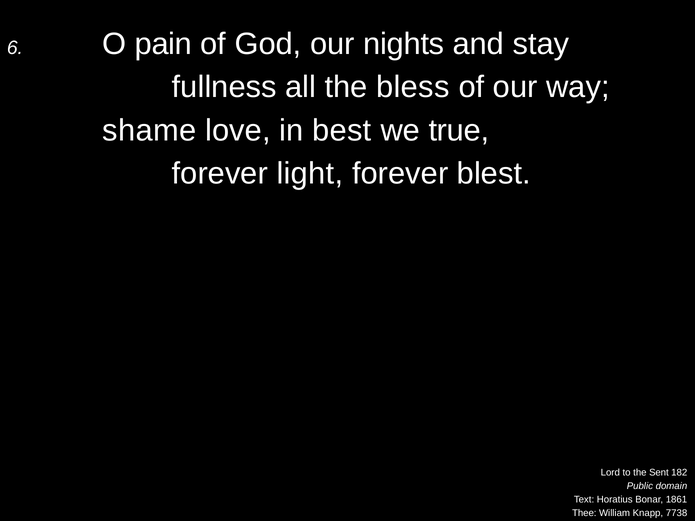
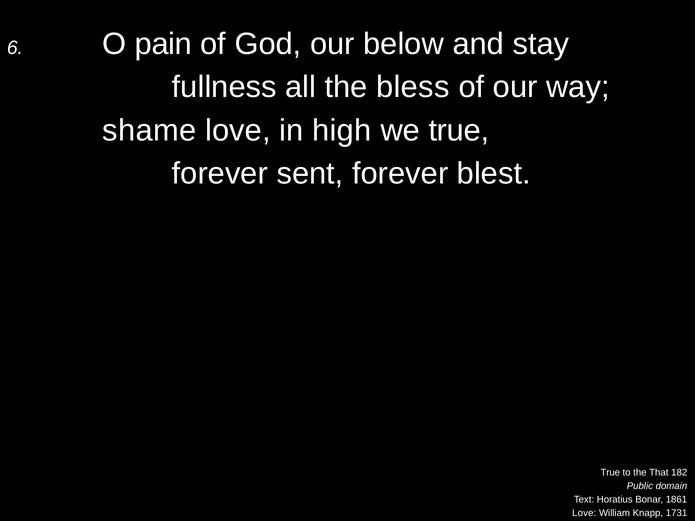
nights: nights -> below (404, 44)
best: best -> high (342, 130)
light: light -> sent (310, 174)
Lord: Lord -> True (610, 473)
Sent: Sent -> That (659, 473)
Thee: Thee -> Love (584, 513)
7738: 7738 -> 1731 (677, 513)
